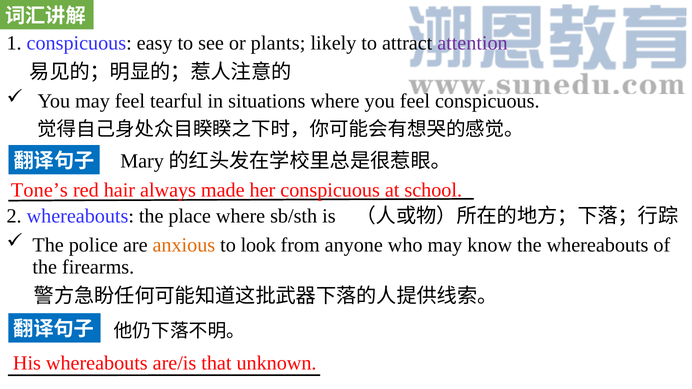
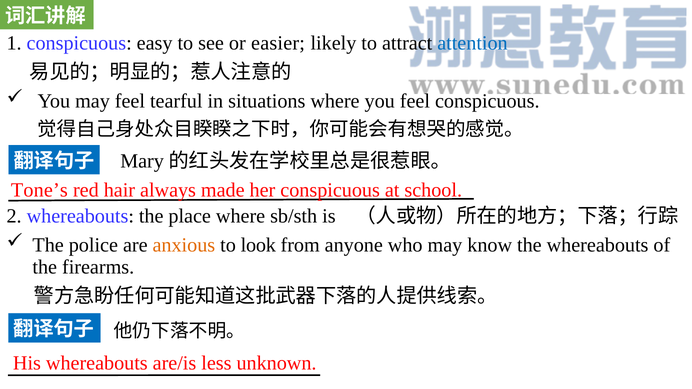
plants: plants -> easier (278, 43)
attention colour: purple -> blue (472, 43)
that: that -> less (216, 363)
